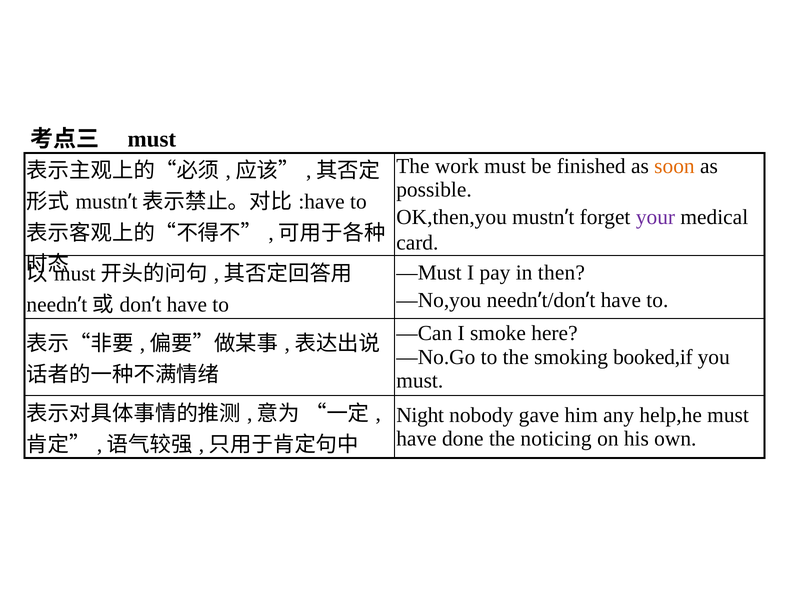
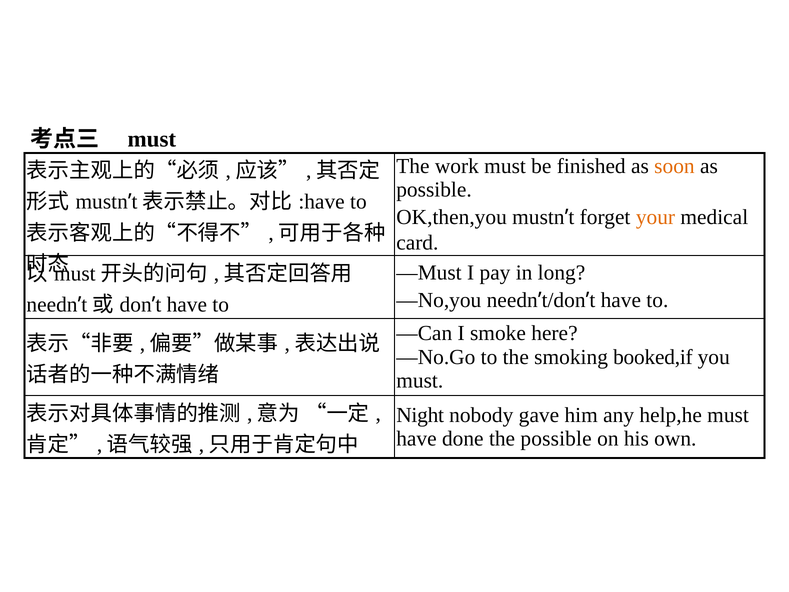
your colour: purple -> orange (655, 217)
then: then -> long (562, 272)
the noticing: noticing -> possible (556, 439)
